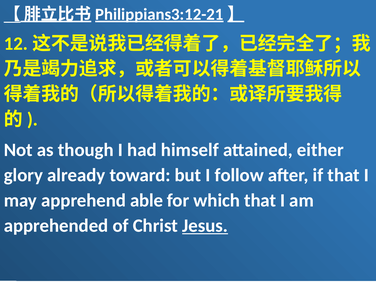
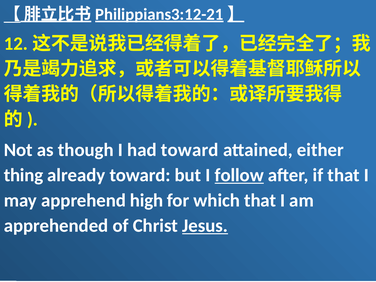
had himself: himself -> toward (190, 150)
glory: glory -> thing (23, 175)
follow underline: none -> present (239, 175)
able: able -> high (147, 200)
